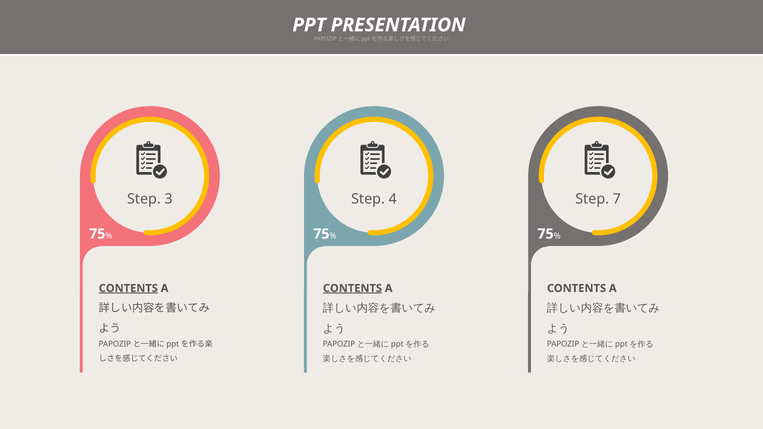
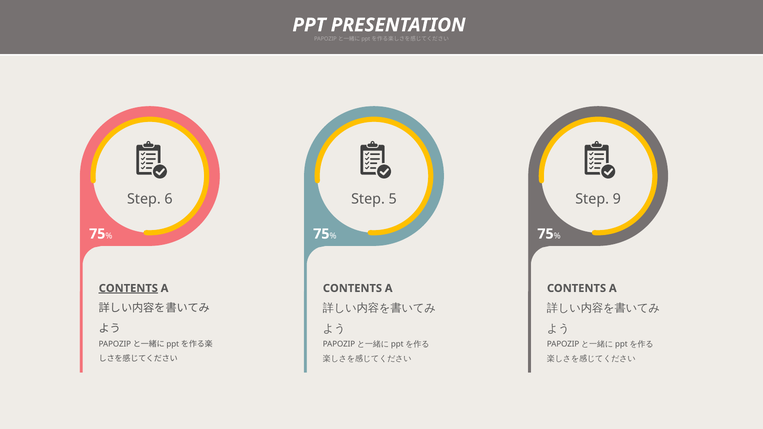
3: 3 -> 6 (169, 199)
4: 4 -> 5 (393, 199)
7: 7 -> 9 (617, 199)
CONTENTS underline: present -> none (352, 288)
